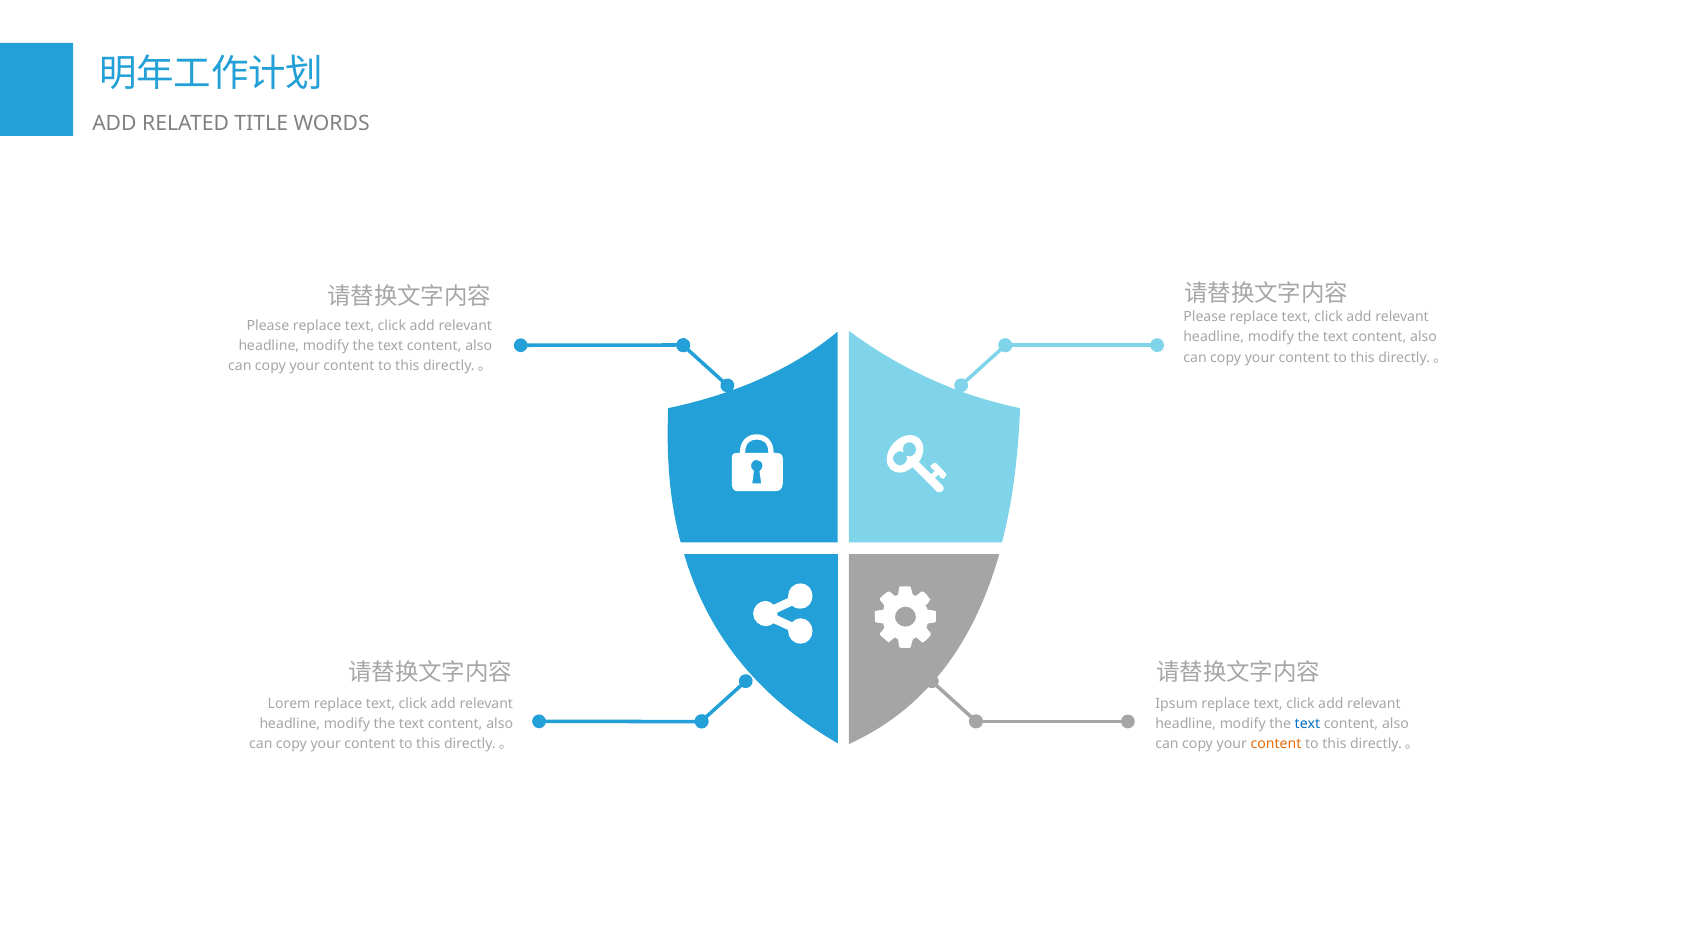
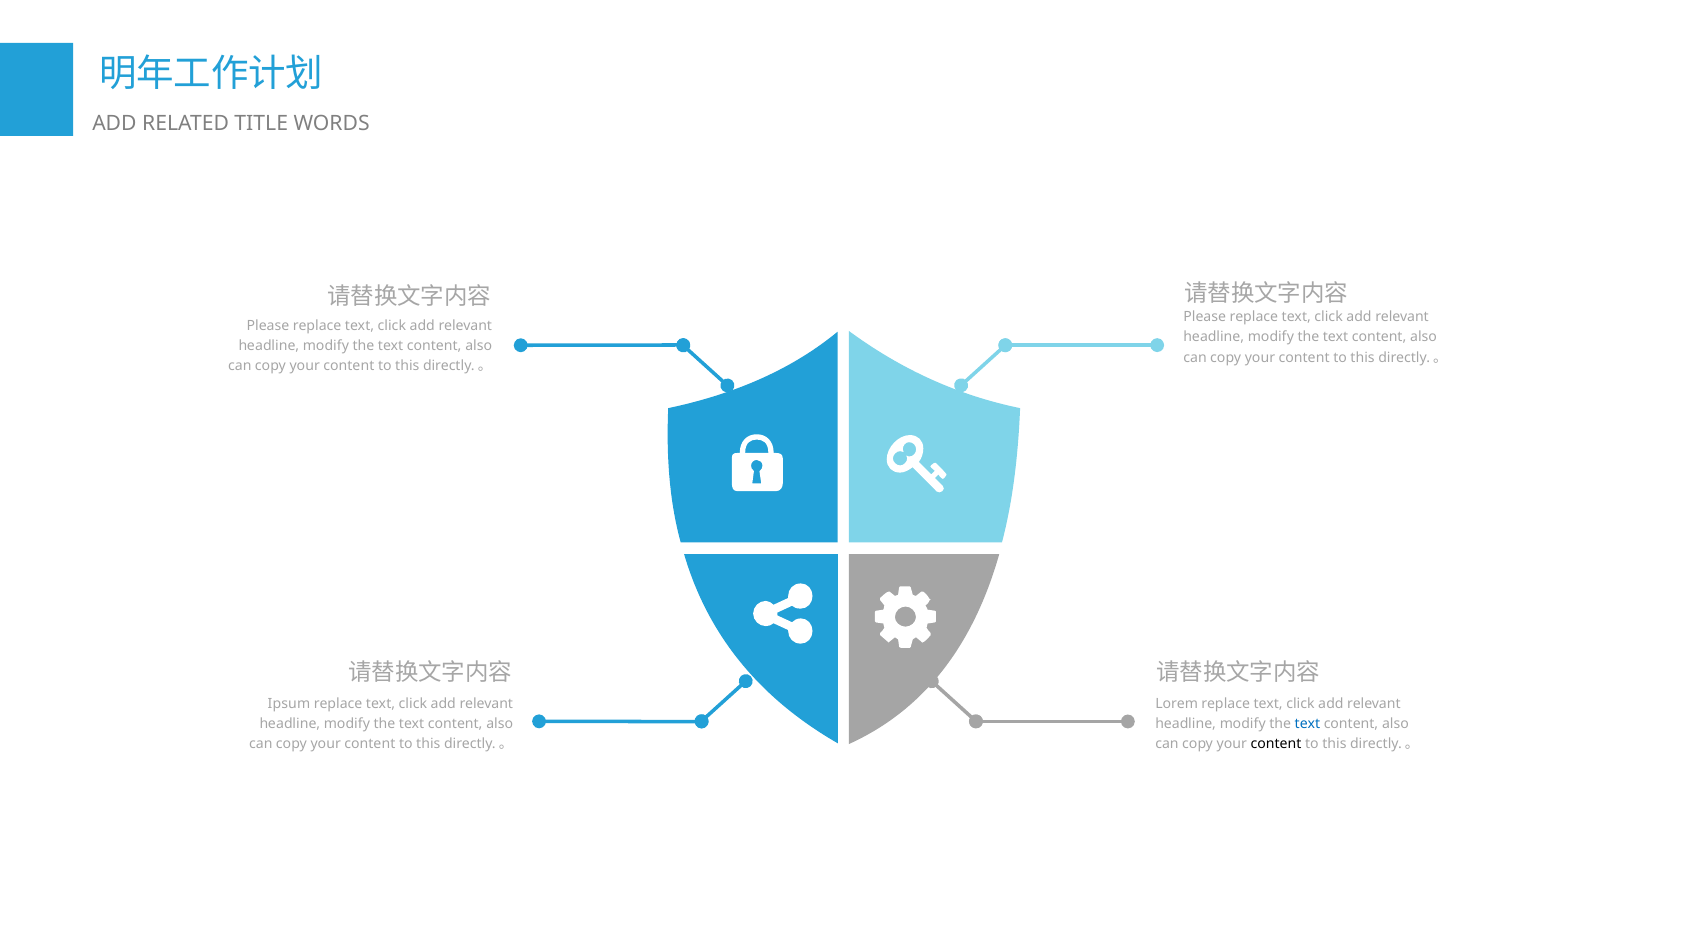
Lorem: Lorem -> Ipsum (289, 704)
Ipsum: Ipsum -> Lorem (1177, 704)
content colour: orange -> black (1276, 744)
